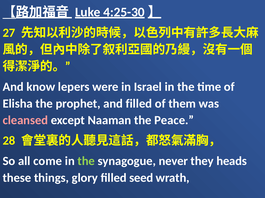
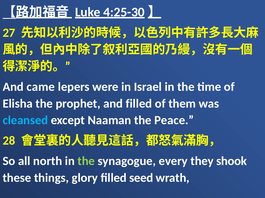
know: know -> came (41, 87)
cleansed colour: pink -> light blue (25, 121)
come: come -> north (48, 162)
never: never -> every (173, 162)
heads: heads -> shook (232, 162)
